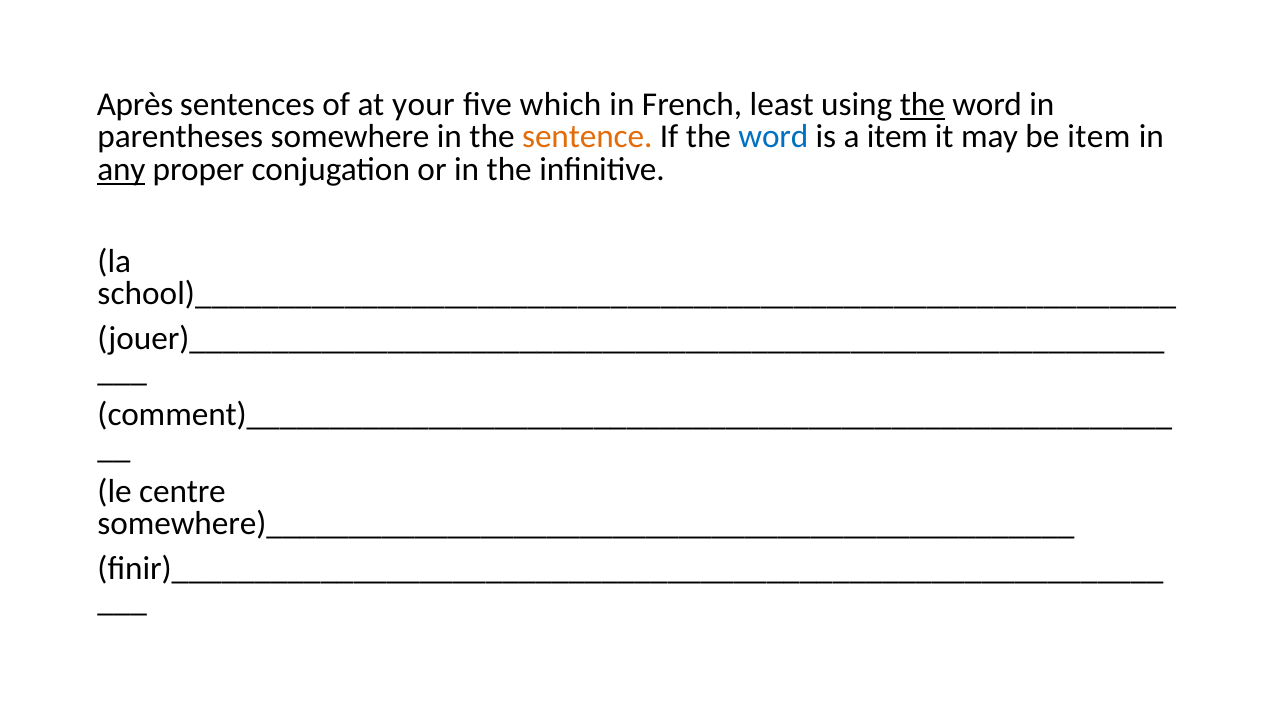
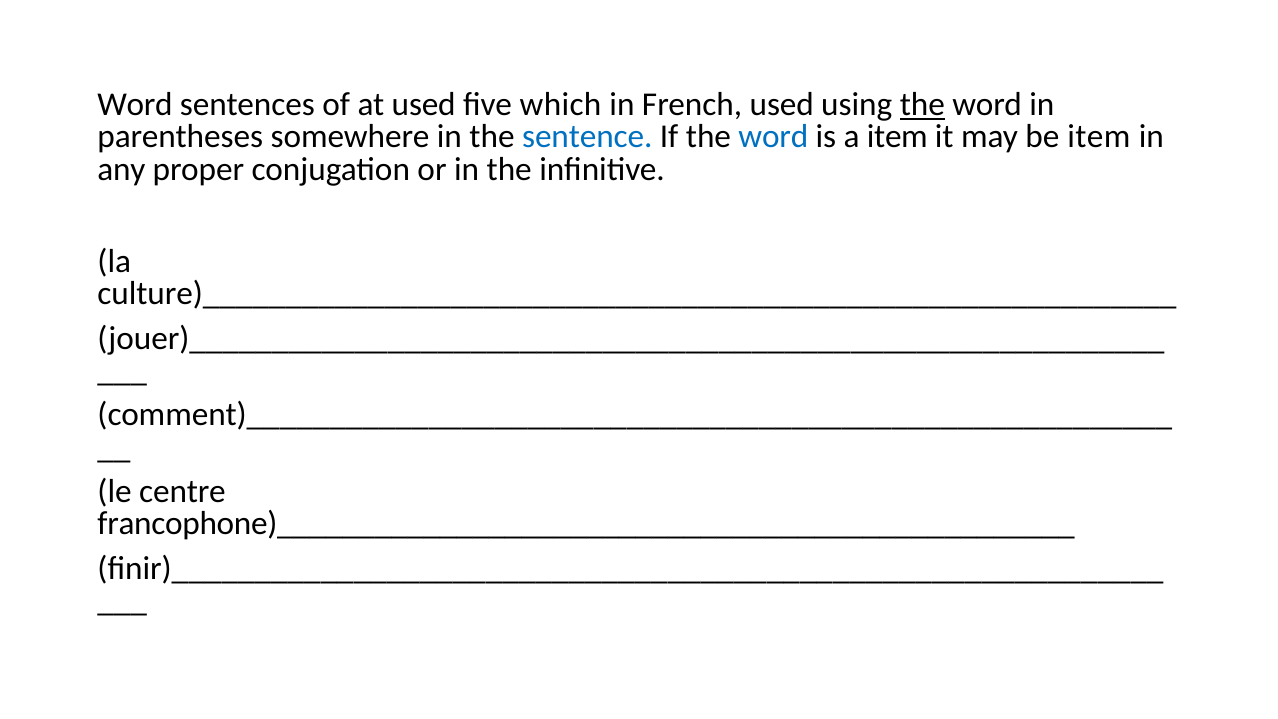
Après: Après -> Word (135, 105)
at your: your -> used (424, 105)
French least: least -> used (782, 105)
sentence colour: orange -> blue (587, 137)
any underline: present -> none (121, 169)
school)___________________________________________________________: school)___________________________________________________________ -> culture)___________________________________________________________ (637, 294)
somewhere)_________________________________________________: somewhere)_________________________________________________ -> francophone)_________________________________________________ (586, 524)
